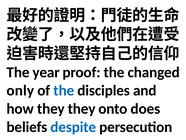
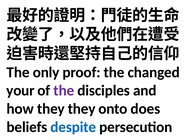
year: year -> only (46, 72)
only: only -> your (20, 90)
the colour: blue -> purple (64, 90)
